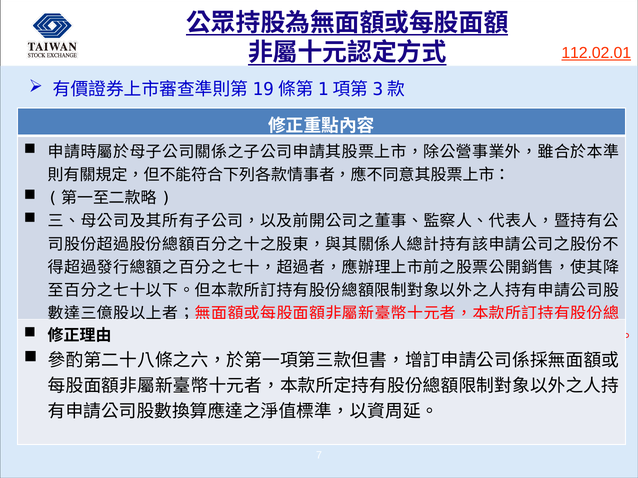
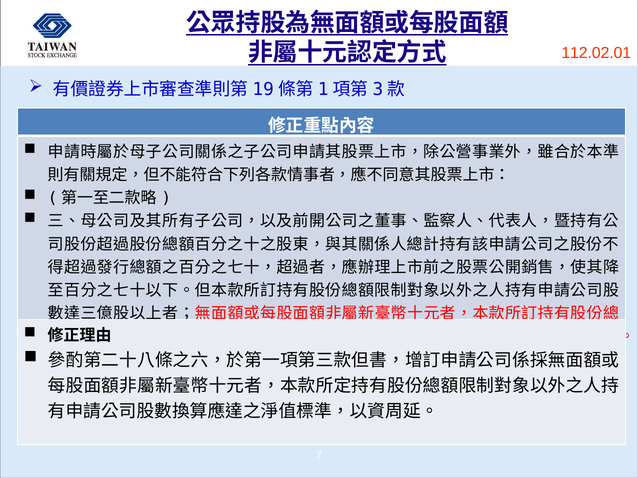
112.02.01 underline: present -> none (596, 53)
